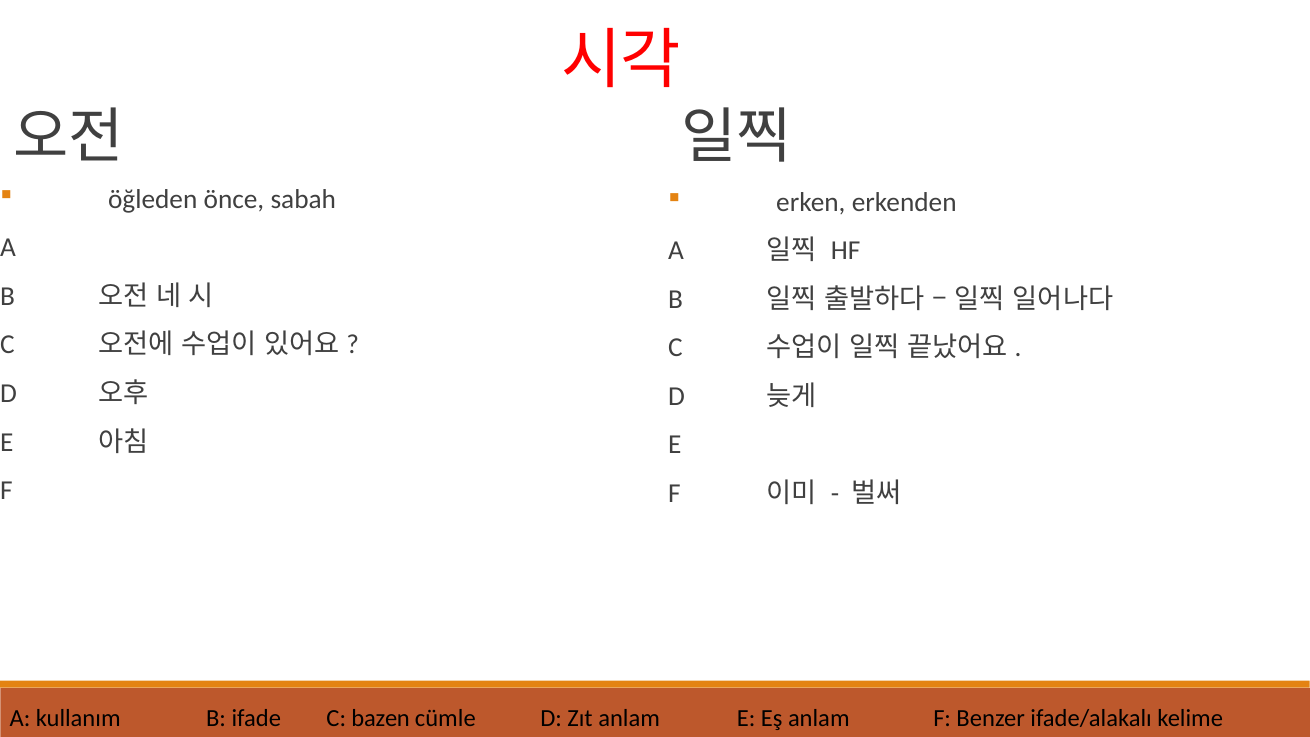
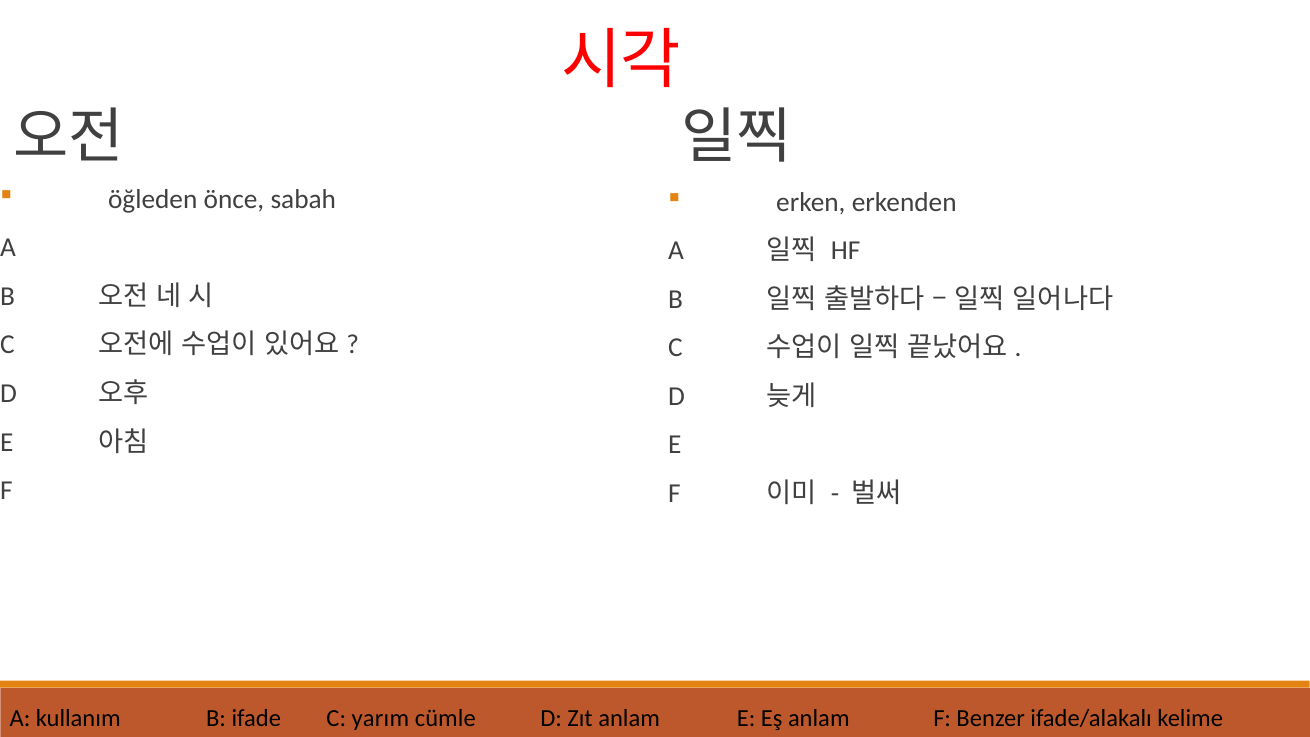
bazen: bazen -> yarım (380, 718)
